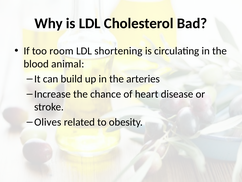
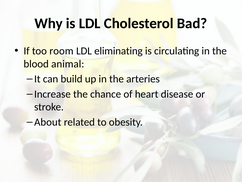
shortening: shortening -> eliminating (118, 51)
Olives: Olives -> About (48, 122)
